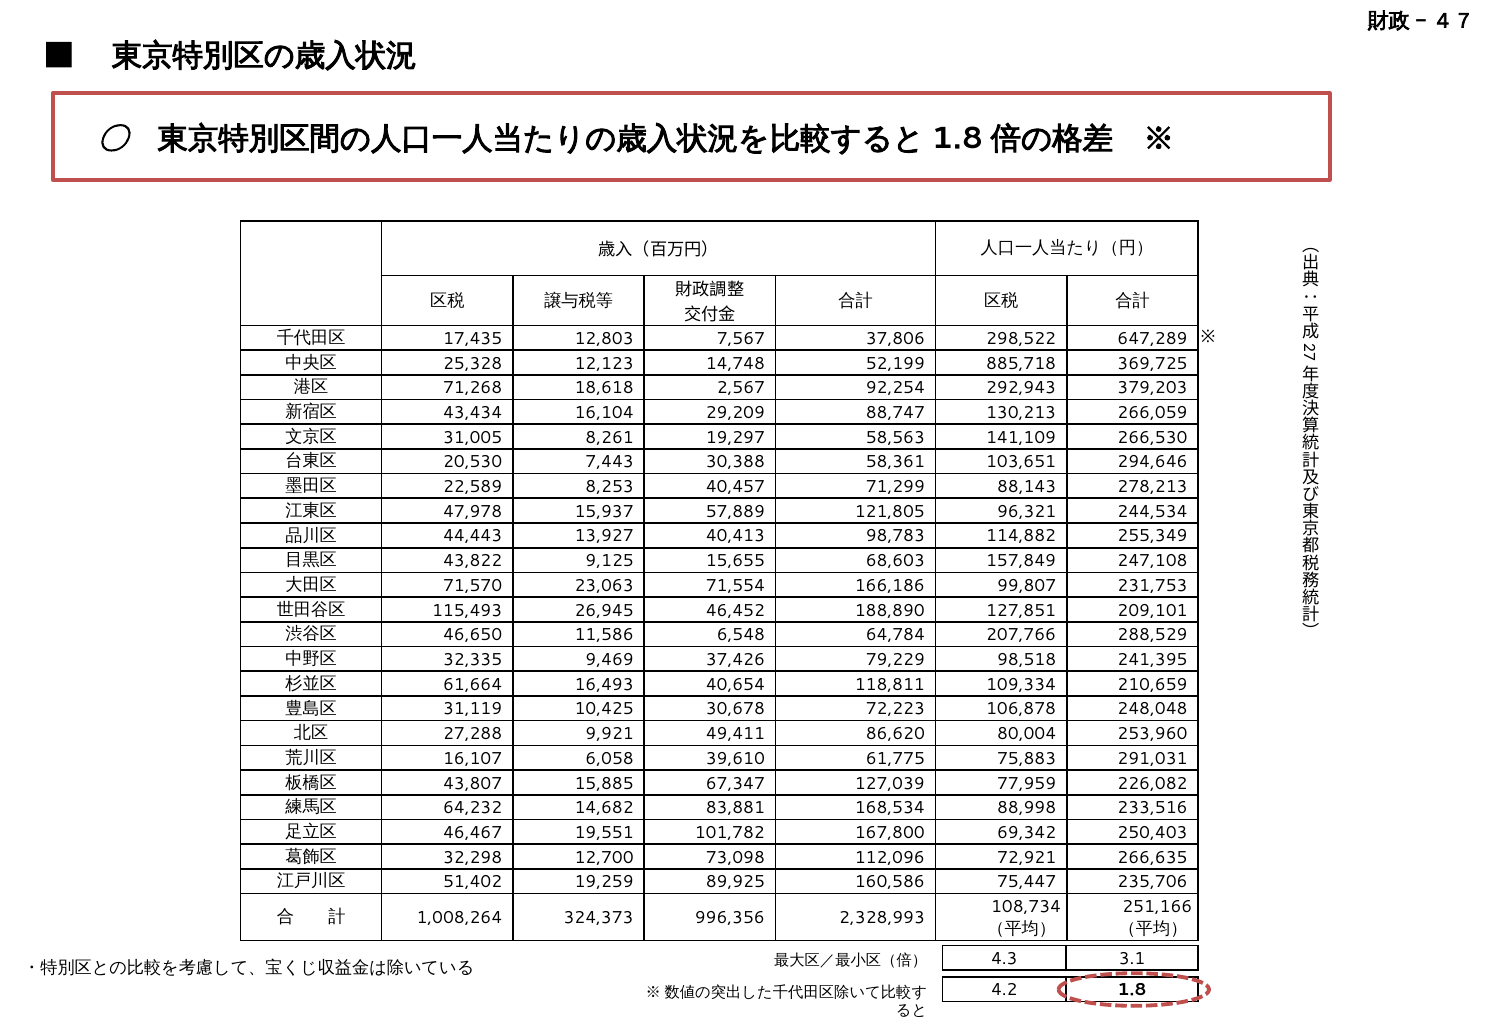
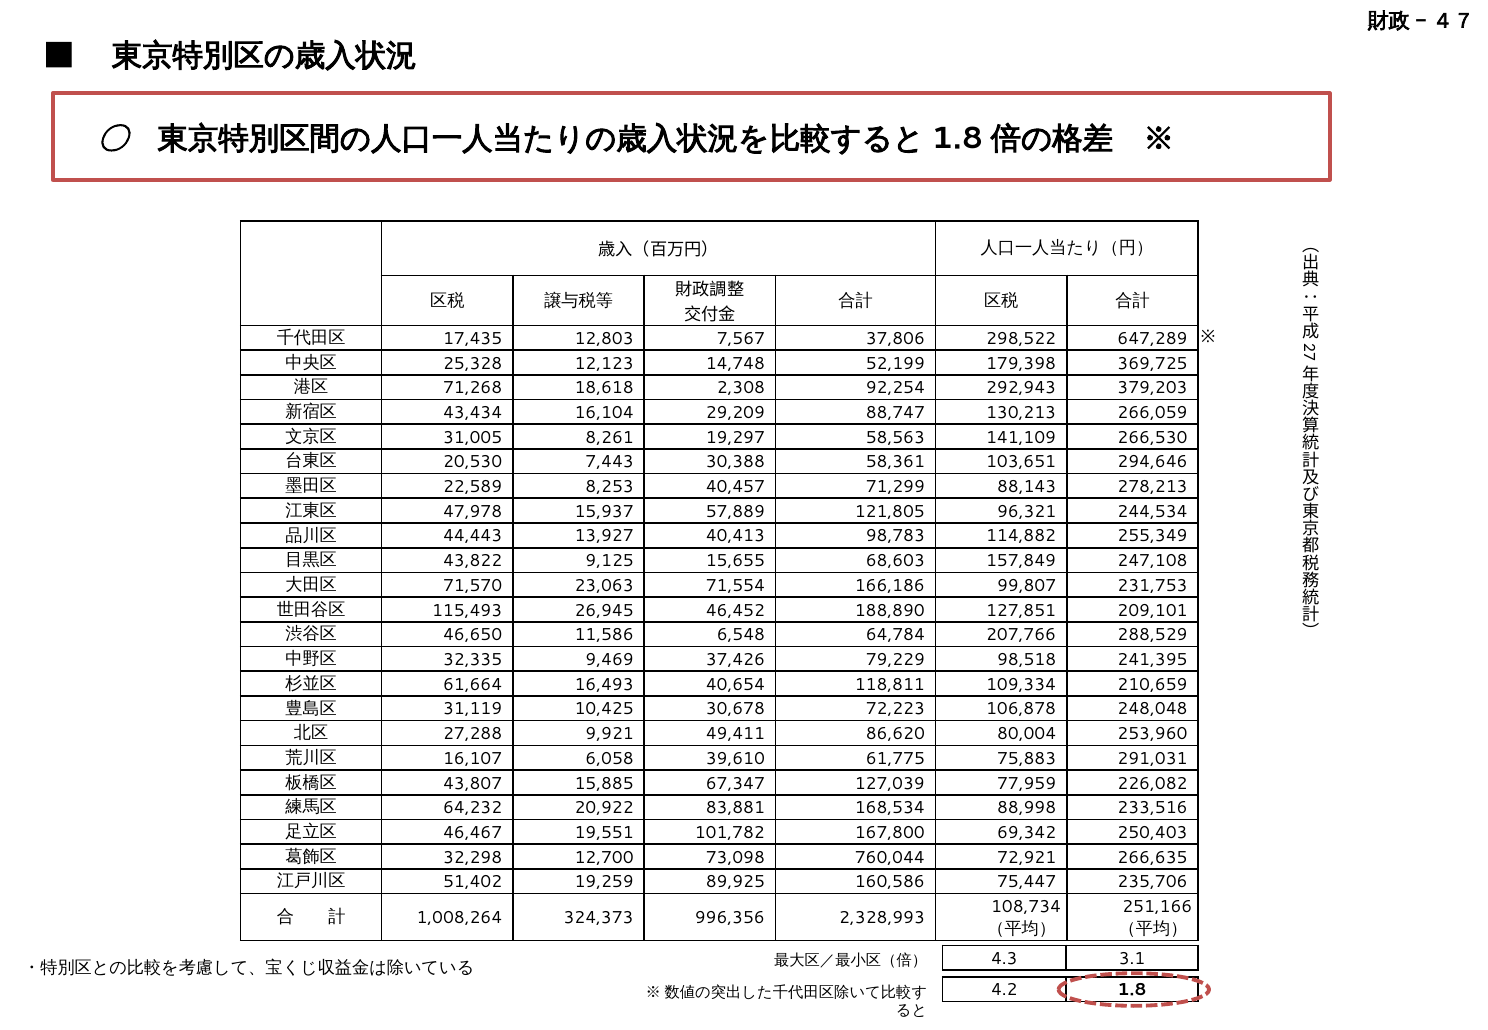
885,718: 885,718 -> 179,398 (1021, 363)
2,567: 2,567 -> 2,308 (741, 388)
14,682: 14,682 -> 20,922 (604, 808)
112,096: 112,096 -> 760,044 (890, 858)
